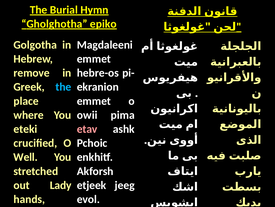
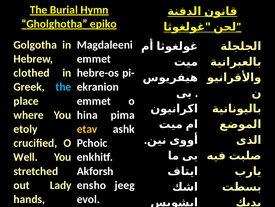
remove: remove -> clothed (32, 73)
owii: owii -> hina (87, 115)
eteki: eteki -> etoly (25, 129)
etav colour: pink -> yellow (87, 129)
etjeek: etjeek -> ensho (91, 185)
